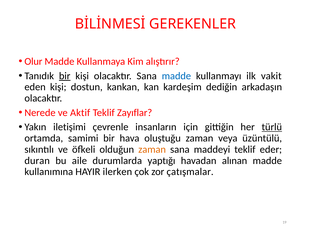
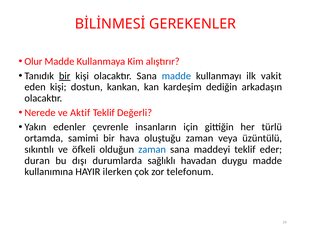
Zayıflar: Zayıflar -> Değerli (135, 113)
iletişimi: iletişimi -> edenler (69, 127)
türlü underline: present -> none (272, 127)
zaman colour: orange -> blue (152, 150)
aile: aile -> dışı (79, 161)
yaptığı: yaptığı -> sağlıklı (161, 161)
alınan: alınan -> duygu (235, 161)
çatışmalar: çatışmalar -> telefonum (190, 172)
